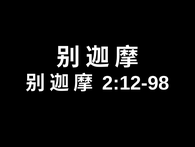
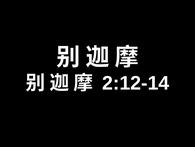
2:12-98: 2:12-98 -> 2:12-14 (136, 83)
